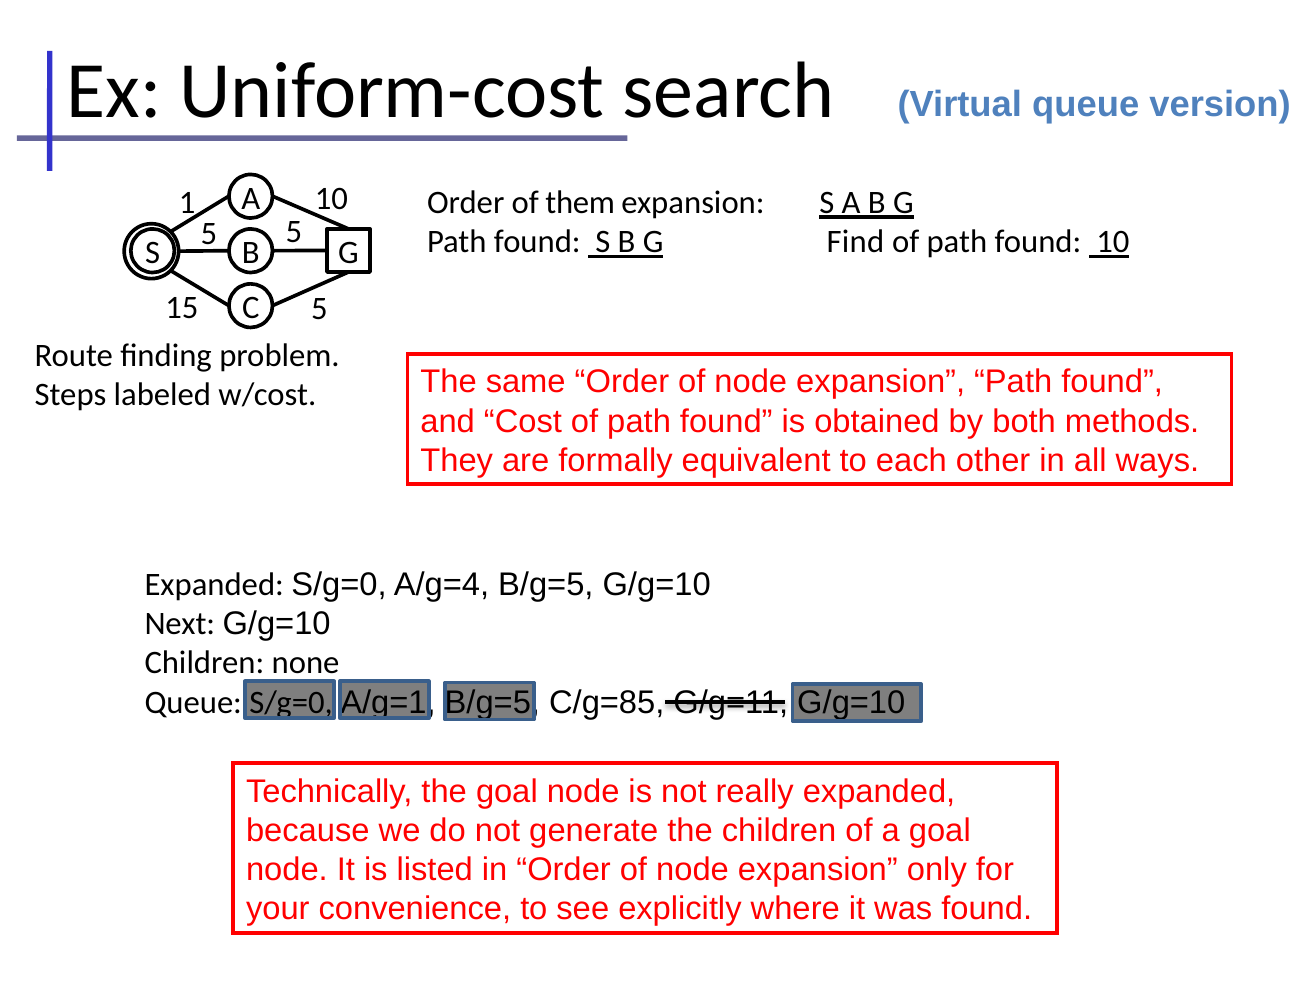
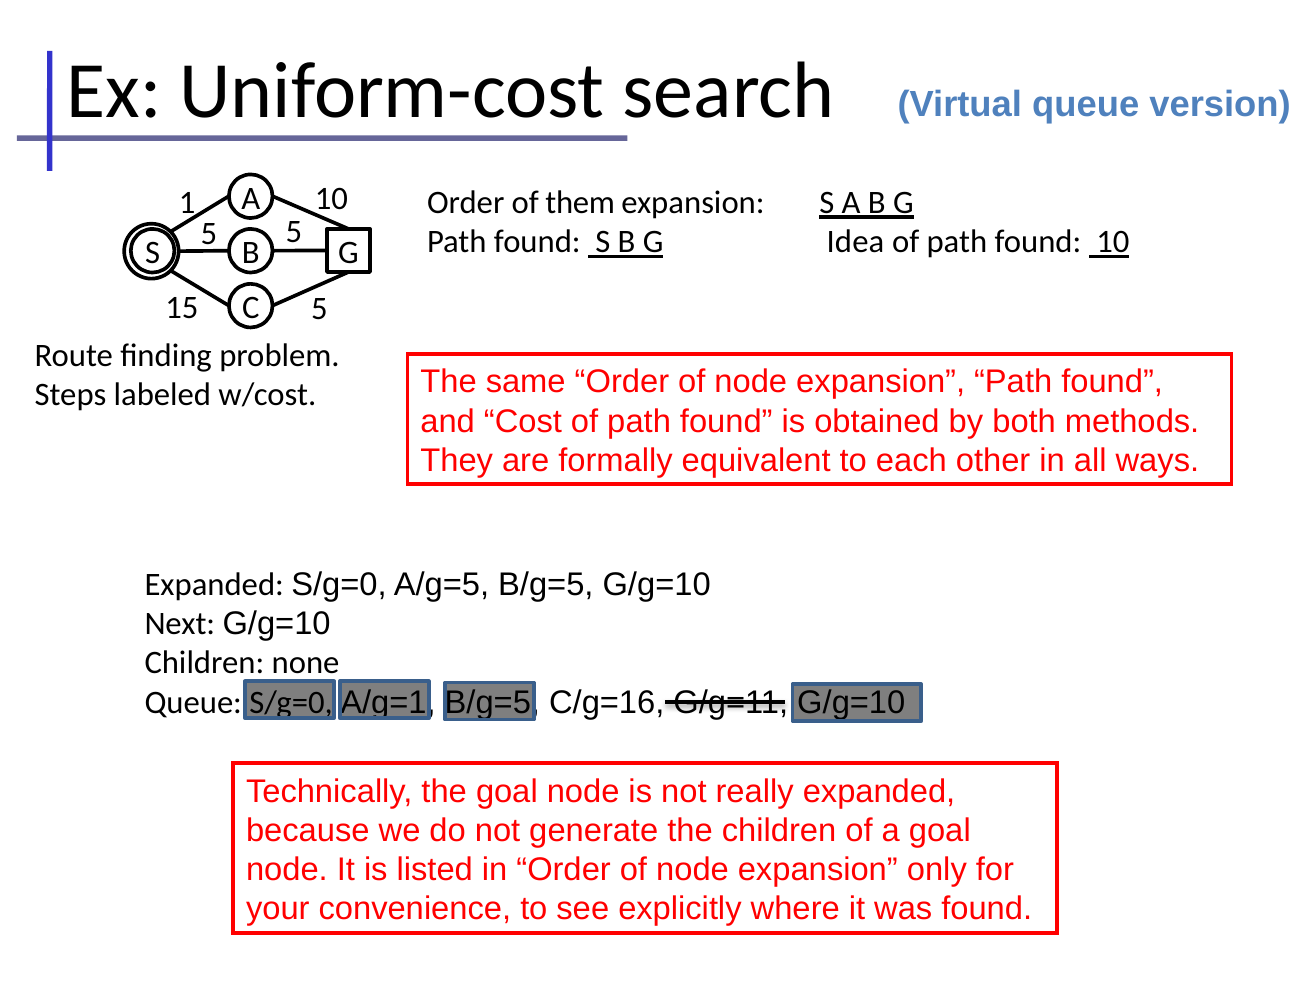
Find: Find -> Idea (856, 242)
A/g=4: A/g=4 -> A/g=5 (442, 585)
C/g=85: C/g=85 -> C/g=16 (607, 702)
